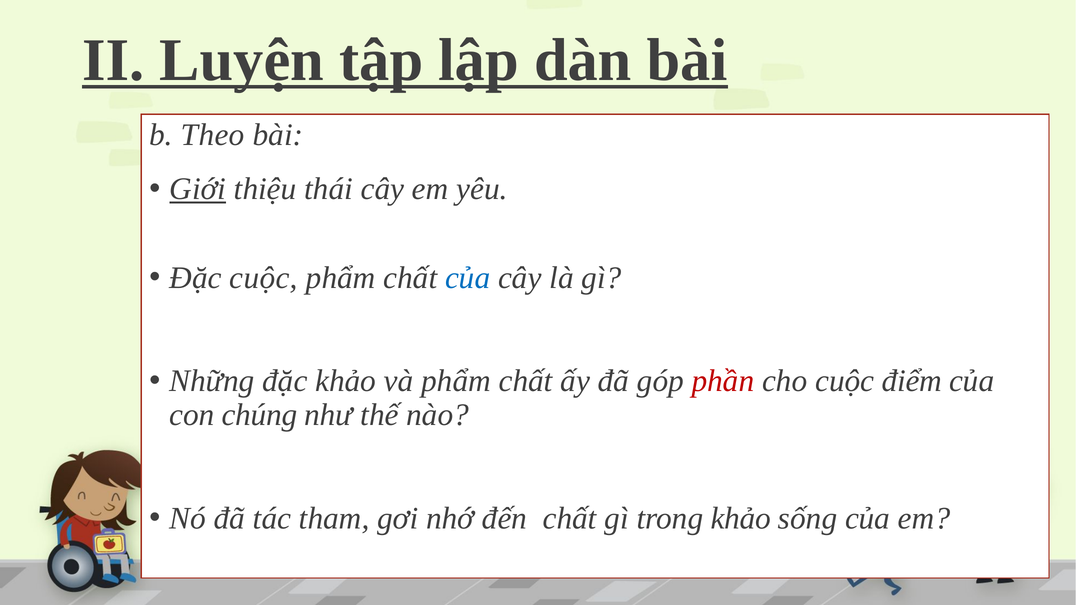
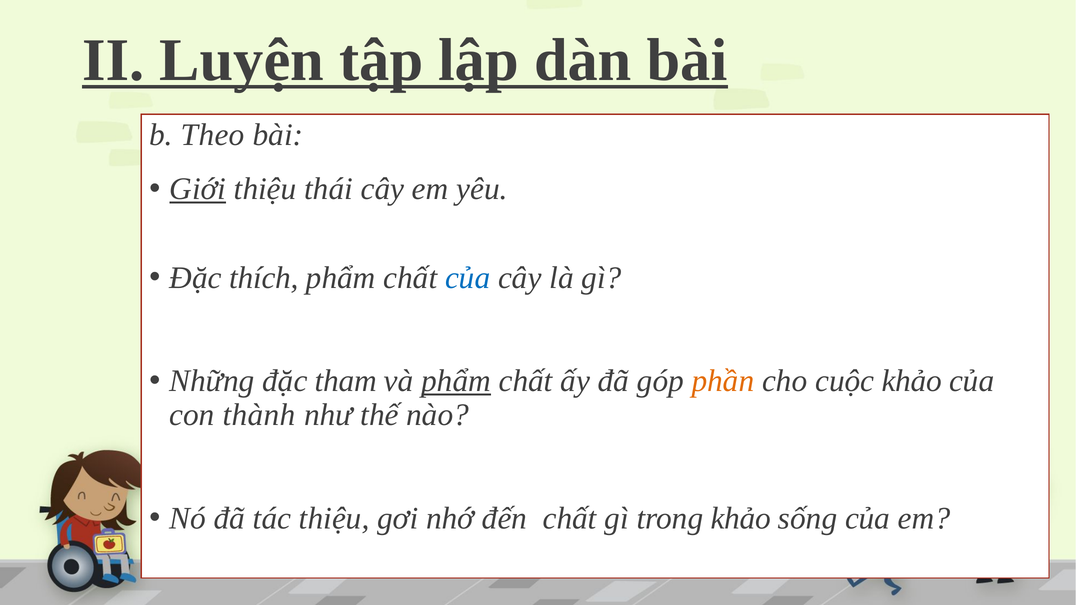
Đặc cuộc: cuộc -> thích (264, 278)
đặc khảo: khảo -> tham (346, 381)
phẩm underline: none -> present (456, 381)
phần colour: red -> orange (723, 381)
cuộc điểm: điểm -> khảo (912, 381)
chúng: chúng -> thành (259, 415)
tác tham: tham -> thiệu (334, 518)
